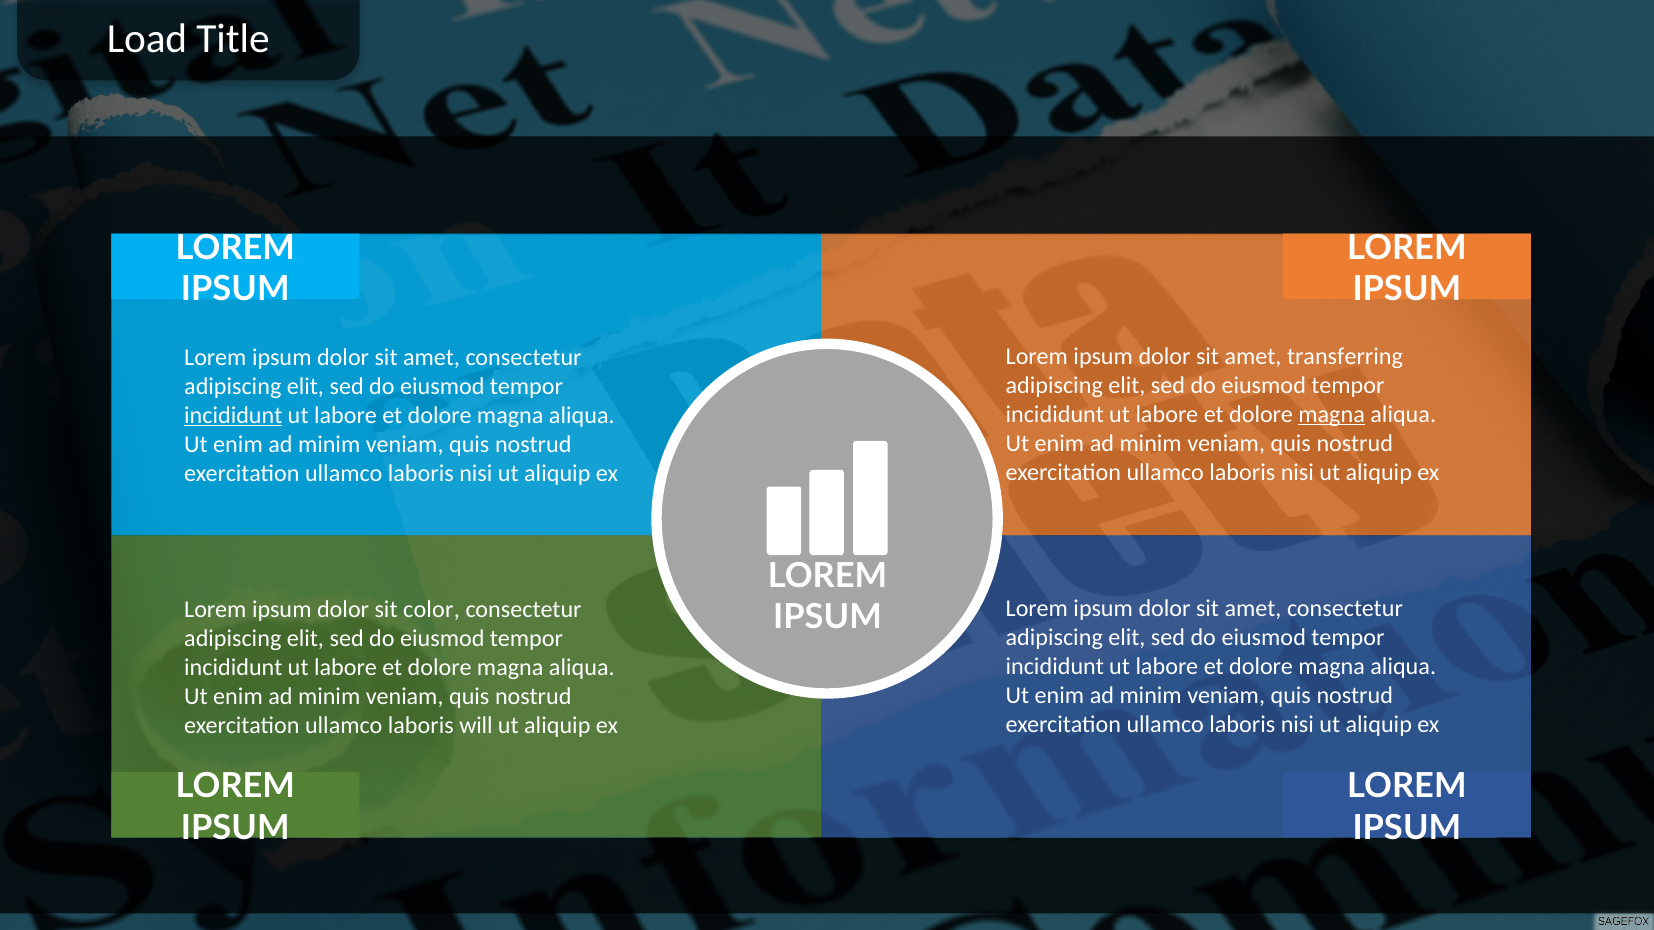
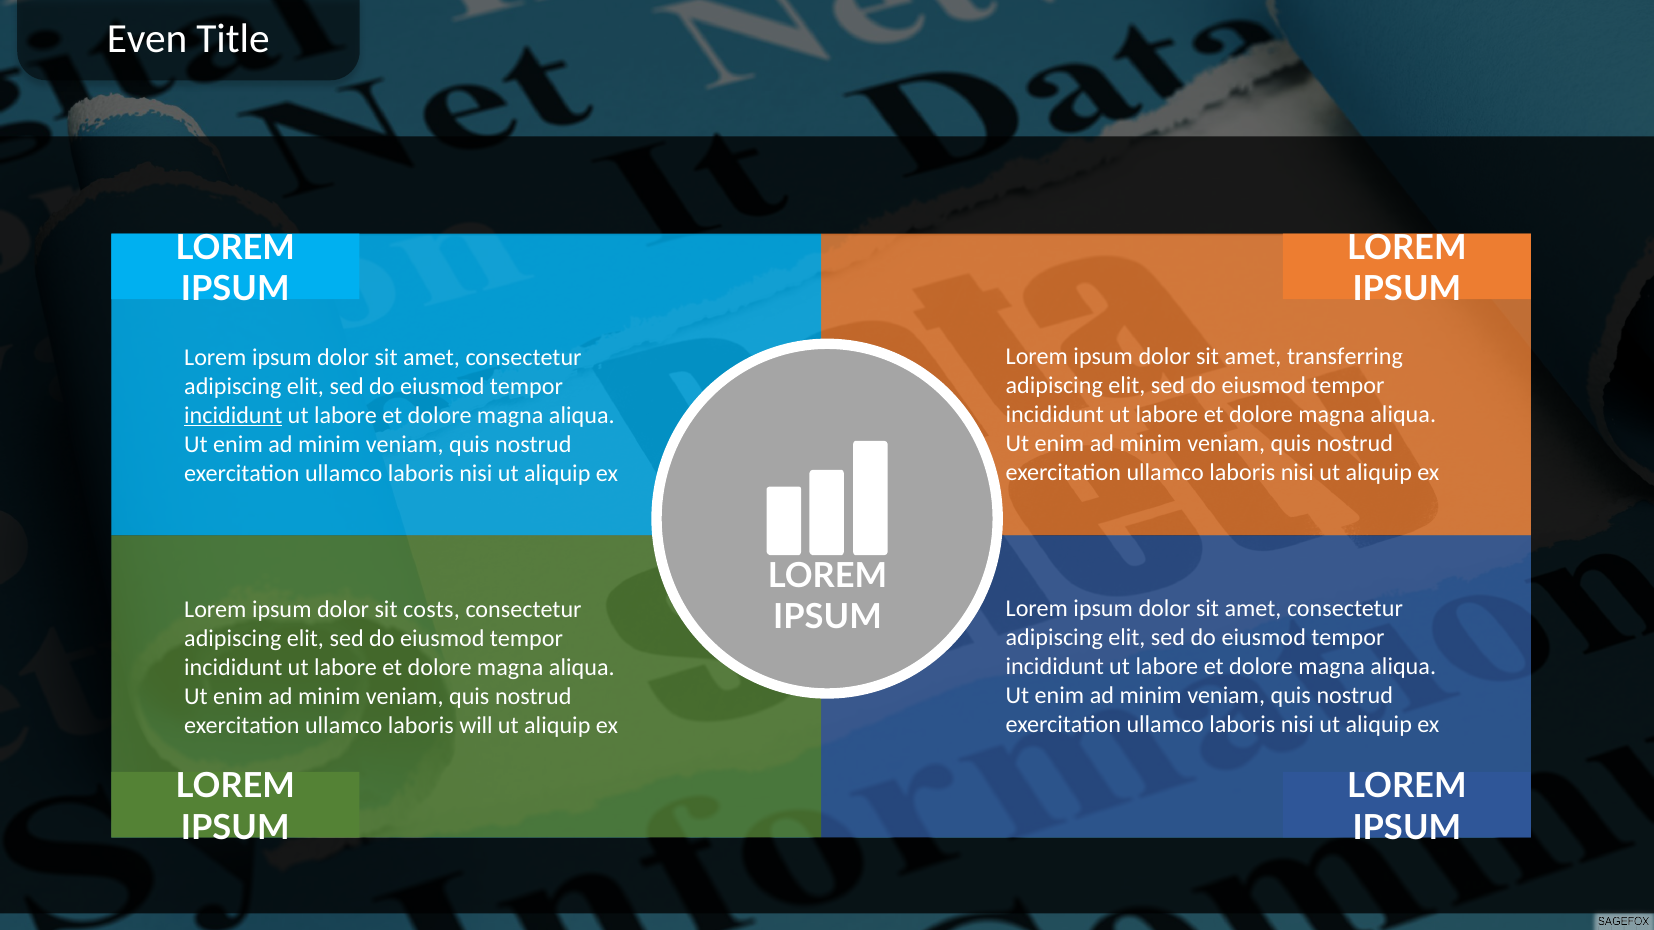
Load: Load -> Even (147, 39)
magna underline: present -> none (1332, 414)
color: color -> costs (431, 610)
